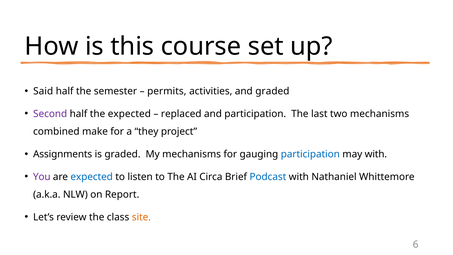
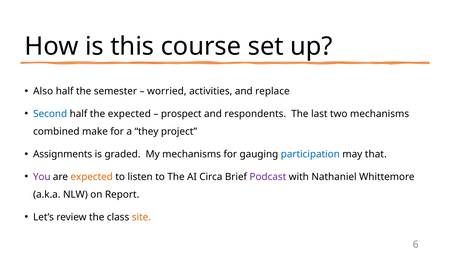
Said: Said -> Also (43, 91)
permits: permits -> worried (167, 91)
and graded: graded -> replace (272, 91)
Second colour: purple -> blue (50, 114)
replaced: replaced -> prospect (181, 114)
and participation: participation -> respondents (255, 114)
may with: with -> that (376, 154)
expected colour: blue -> orange (92, 177)
Podcast colour: blue -> purple (268, 177)
